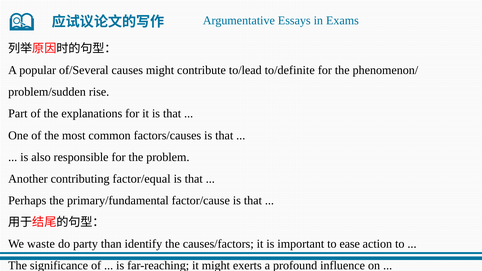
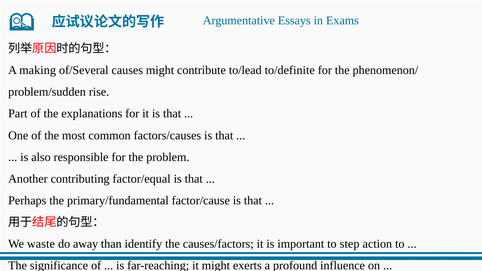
popular: popular -> making (38, 70)
party: party -> away (86, 244)
ease: ease -> step (350, 244)
